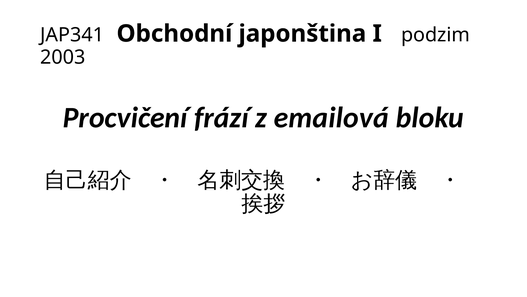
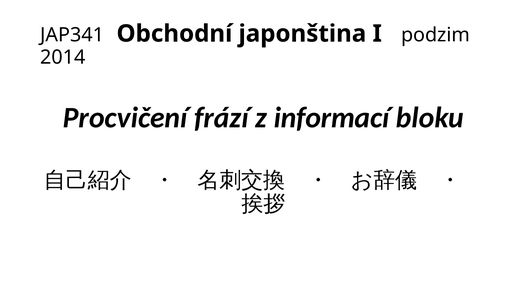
2003: 2003 -> 2014 (63, 57)
emailová: emailová -> informací (332, 117)
